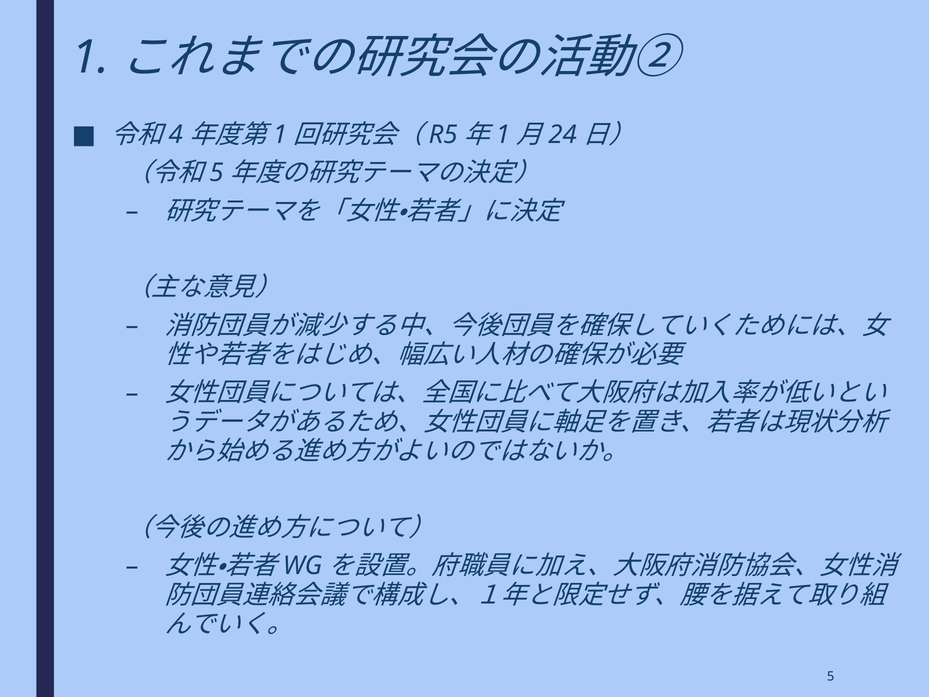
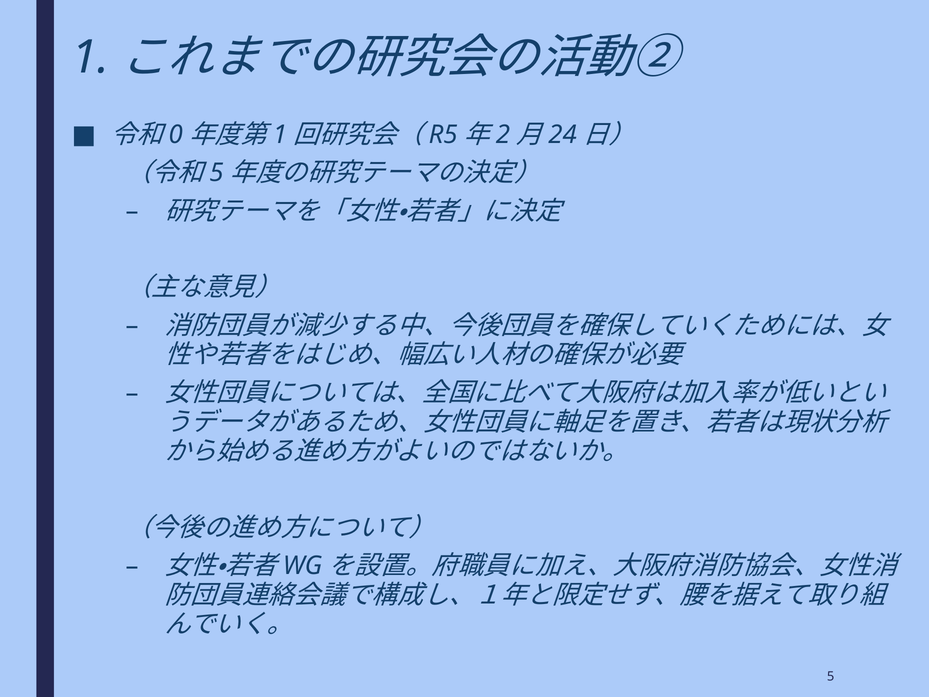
4: 4 -> 0 (176, 135)
1: 1 -> 2 (503, 135)
